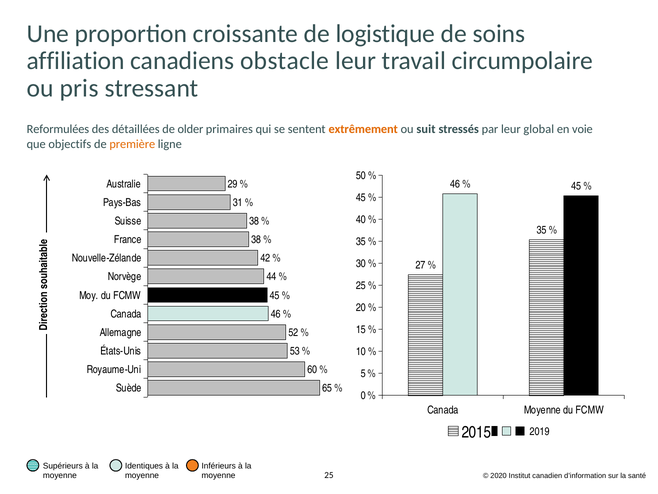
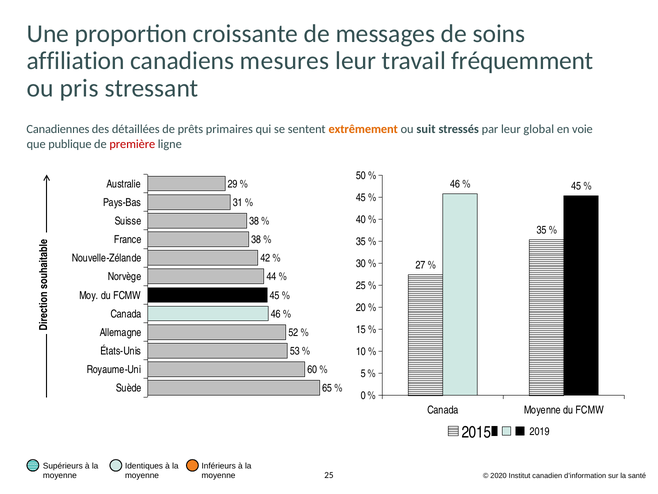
logistique: logistique -> messages (385, 34)
obstacle: obstacle -> mesures (285, 61)
circumpolaire: circumpolaire -> fréquemment (522, 61)
Reformulées: Reformulées -> Canadiennes (58, 129)
older: older -> prêts (190, 129)
objectifs: objectifs -> publique (70, 144)
première colour: orange -> red (132, 144)
